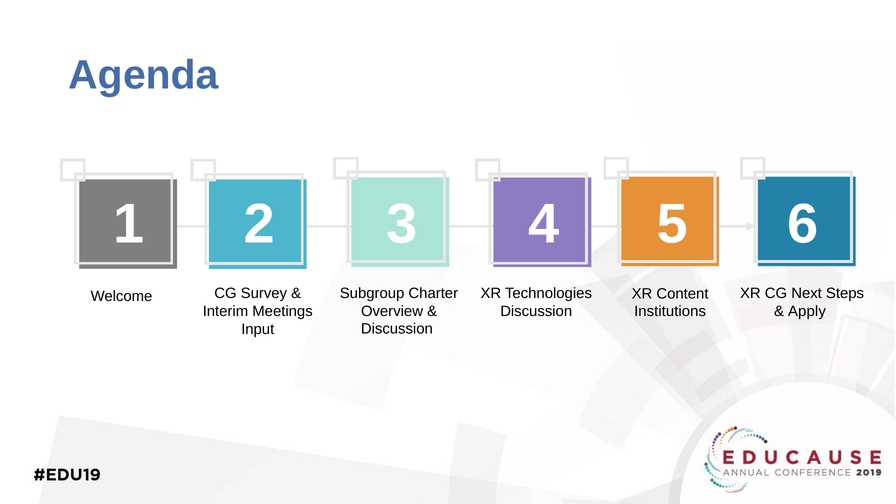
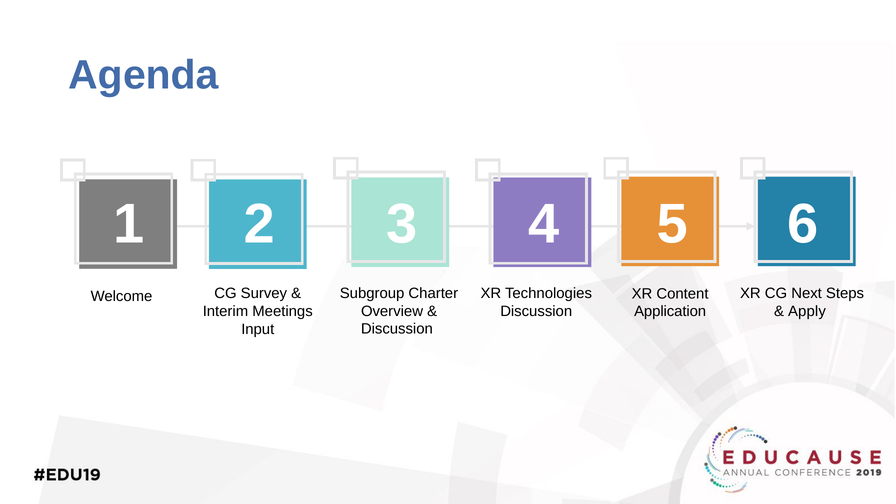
Institutions: Institutions -> Application (670, 312)
